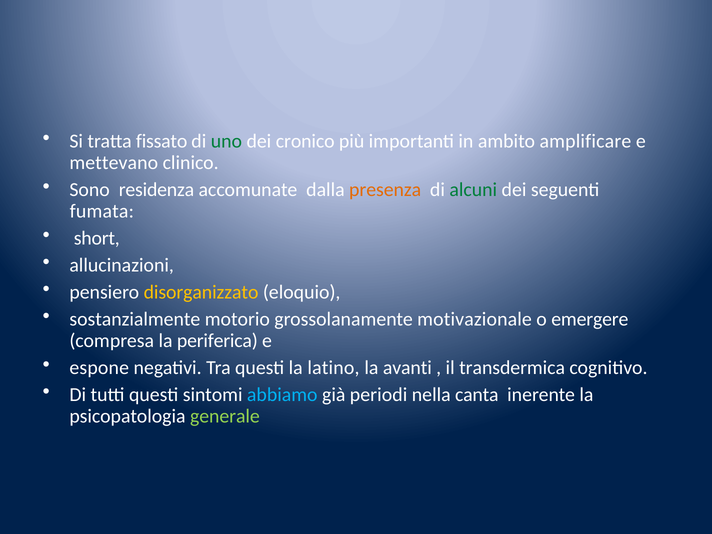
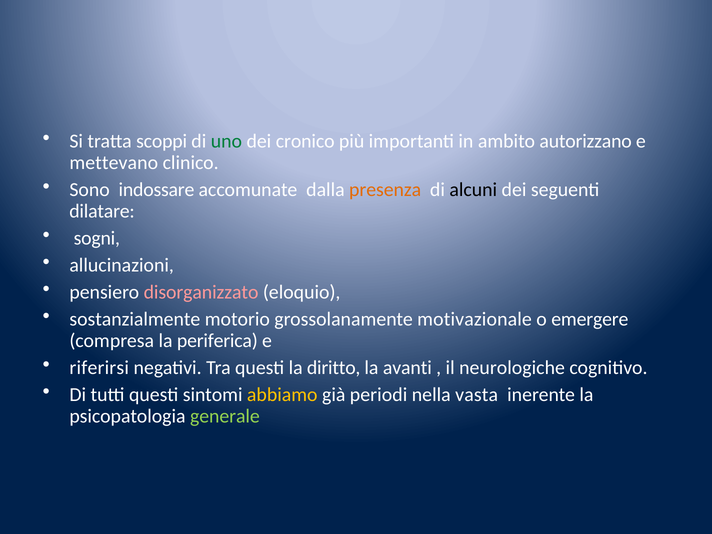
fissato: fissato -> scoppi (162, 141)
amplificare: amplificare -> autorizzano (586, 141)
residenza: residenza -> indossare (156, 190)
alcuni colour: green -> black (473, 190)
fumata: fumata -> dilatare (102, 211)
short: short -> sogni (97, 238)
disorganizzato colour: yellow -> pink (201, 292)
espone: espone -> riferirsi (99, 368)
latino: latino -> diritto (334, 368)
transdermica: transdermica -> neurologiche (512, 368)
abbiamo colour: light blue -> yellow (282, 395)
canta: canta -> vasta (477, 395)
